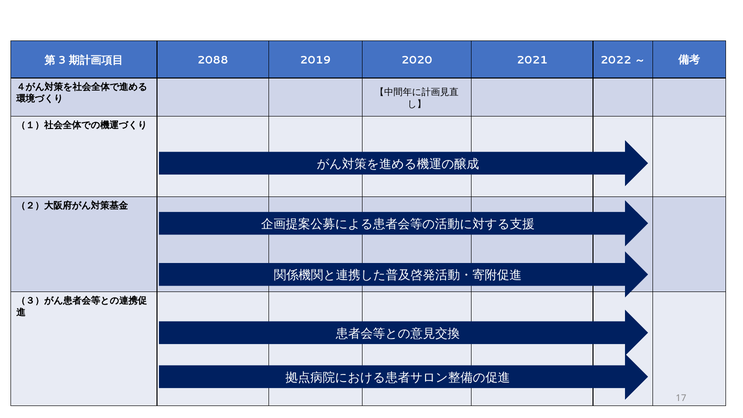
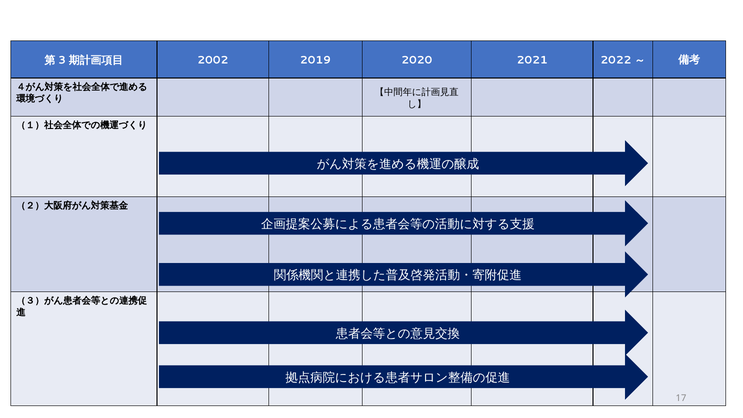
2088: 2088 -> 2002 (213, 60)
